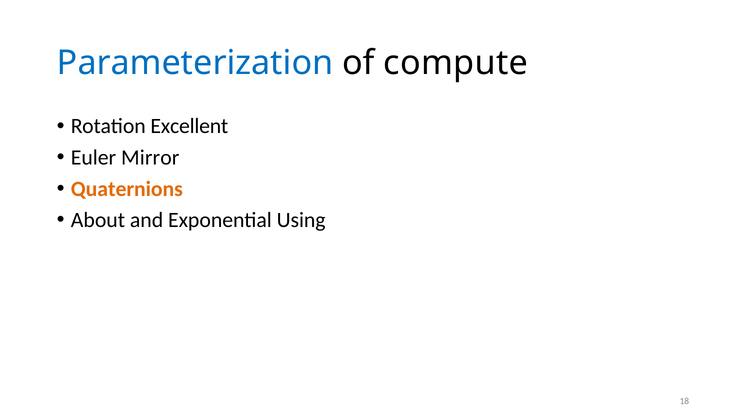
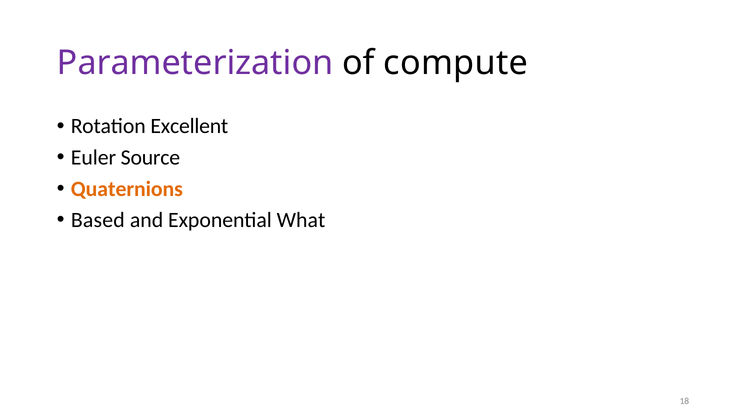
Parameterization colour: blue -> purple (195, 63)
Mirror: Mirror -> Source (150, 157)
About: About -> Based (98, 220)
Using: Using -> What (301, 220)
